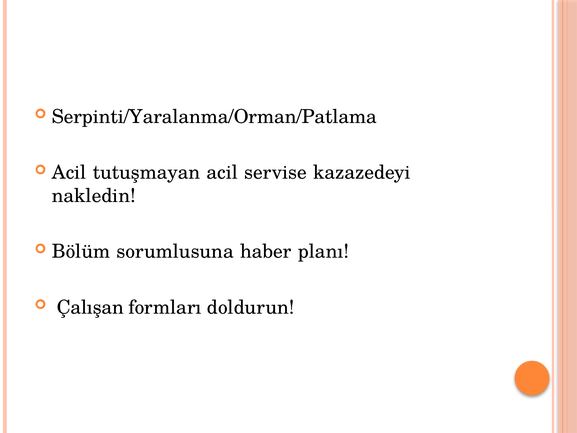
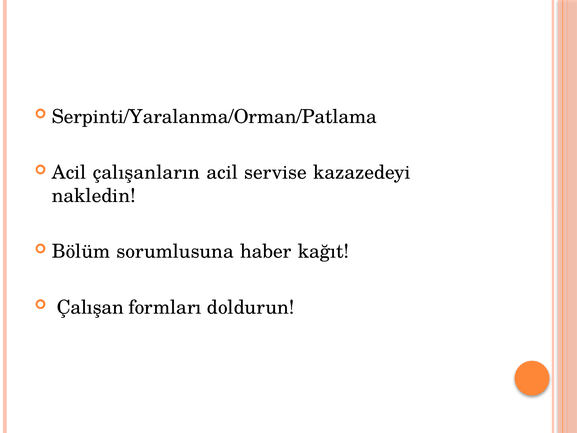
tutuşmayan: tutuşmayan -> çalışanların (146, 172)
planı: planı -> kağıt (324, 251)
